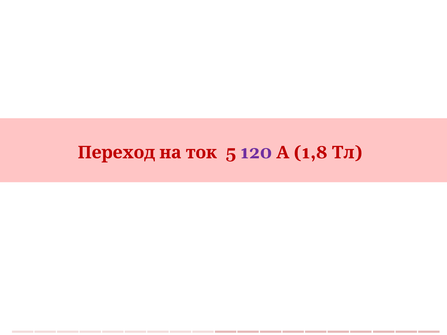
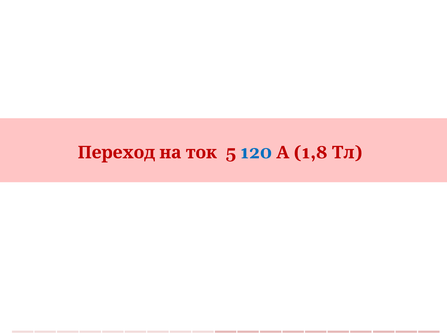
120 colour: purple -> blue (256, 153)
